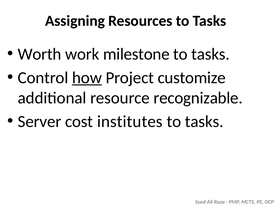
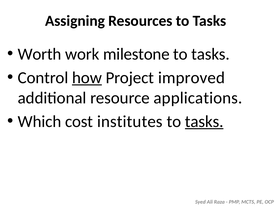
customize: customize -> improved (191, 78)
recognizable: recognizable -> applications (198, 98)
Server: Server -> Which (40, 122)
tasks underline: none -> present (204, 122)
